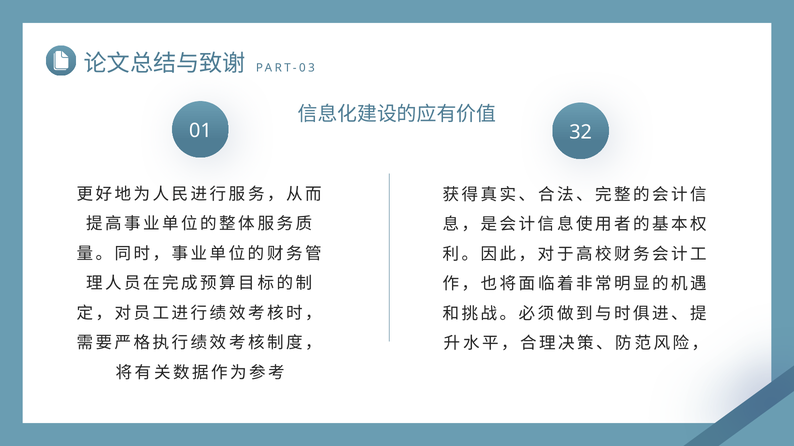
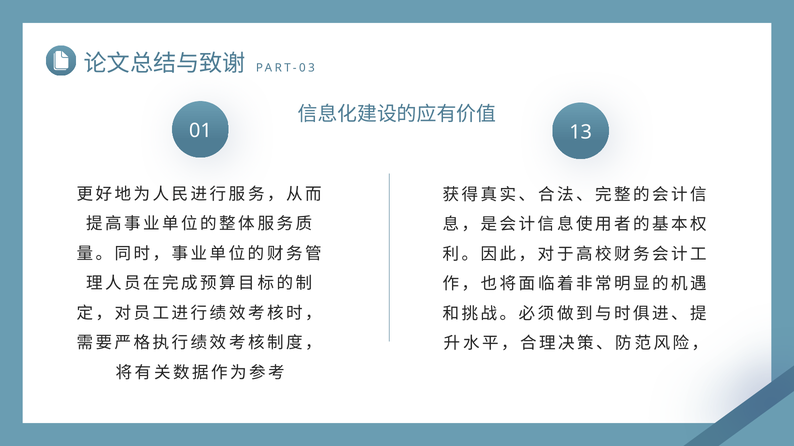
32: 32 -> 13 (581, 132)
